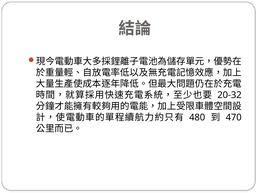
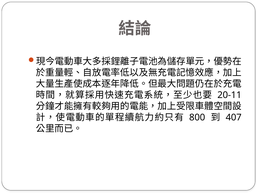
20-32: 20-32 -> 20-11 (229, 95)
480: 480 -> 800 (197, 117)
470: 470 -> 407 (234, 117)
